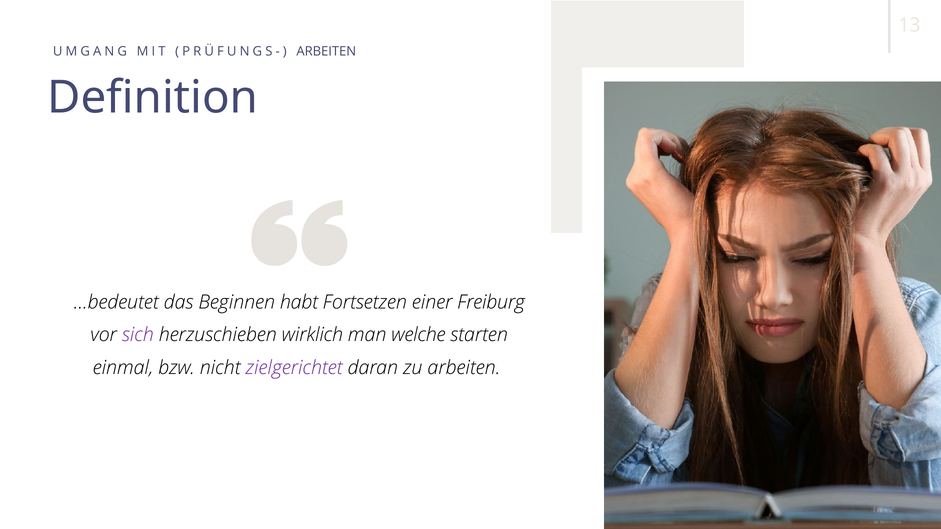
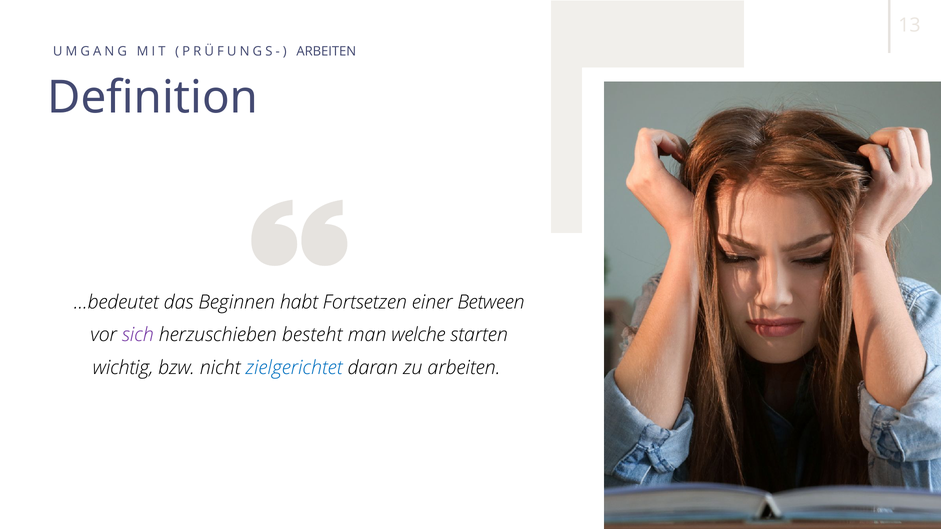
Freiburg: Freiburg -> Between (491, 302)
wirklich: wirklich -> besteht (312, 335)
einmal: einmal -> wichtig (123, 368)
zielgerichtet colour: purple -> blue (294, 368)
